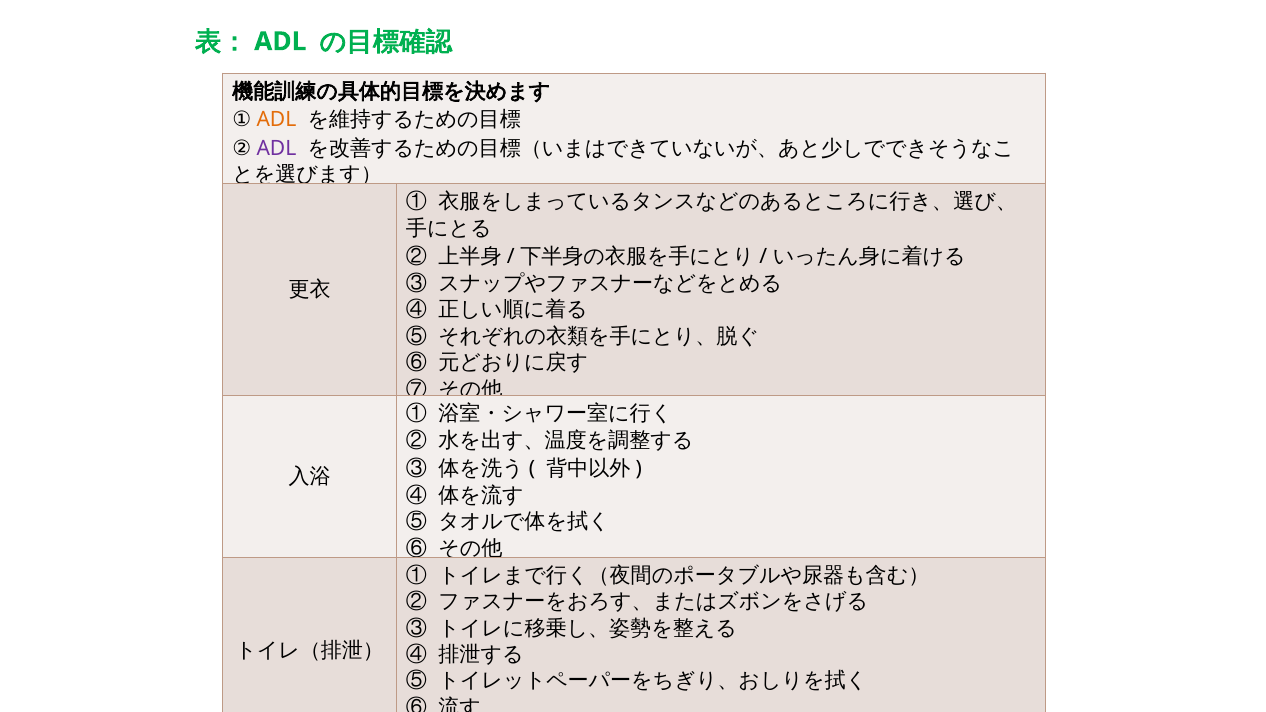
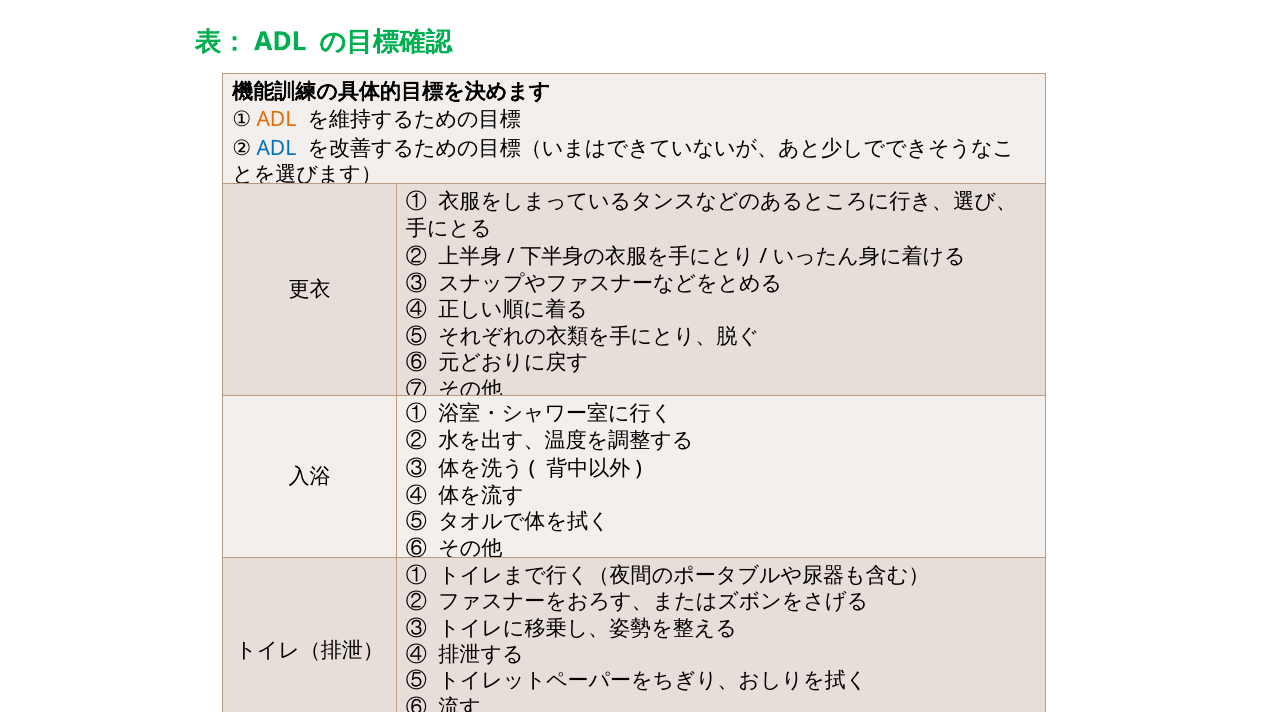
ADL colour: purple -> blue (276, 148)
